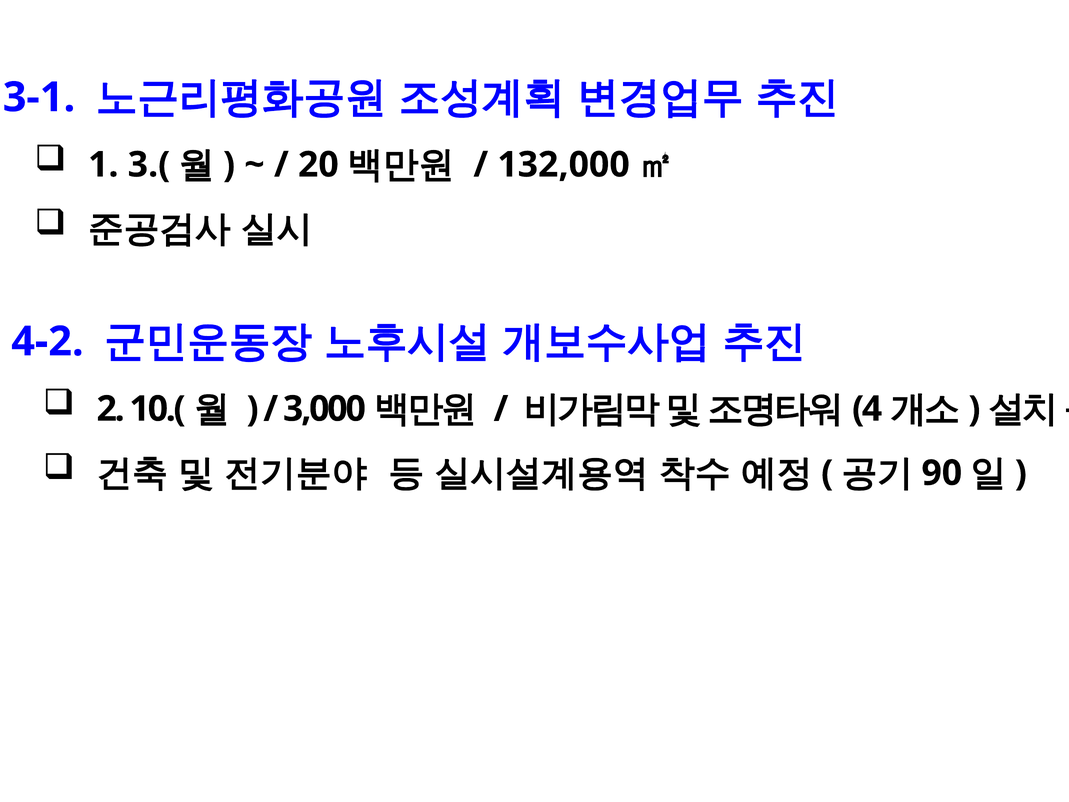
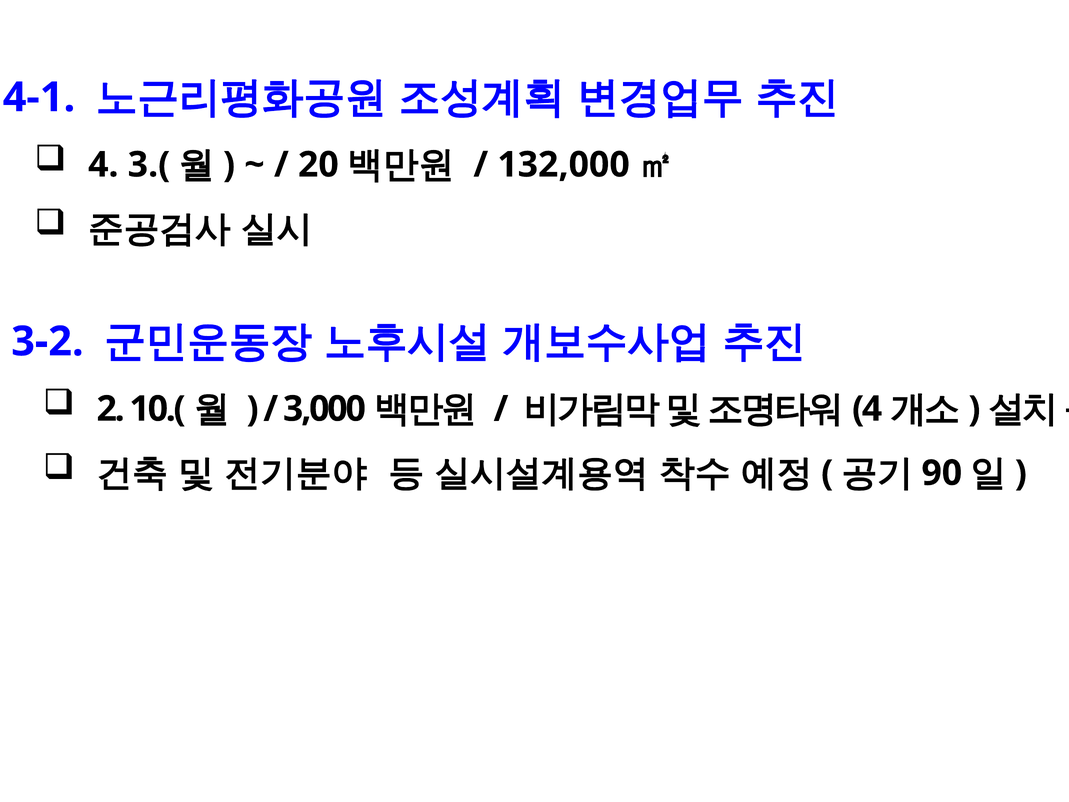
3-1: 3-1 -> 4-1 (39, 97)
1: 1 -> 4 (103, 165)
4-2: 4-2 -> 3-2 (47, 342)
